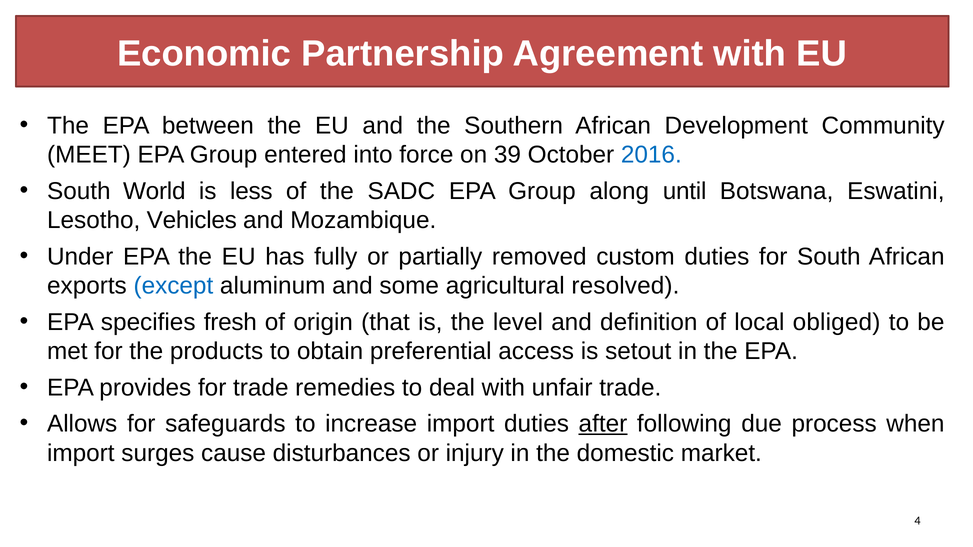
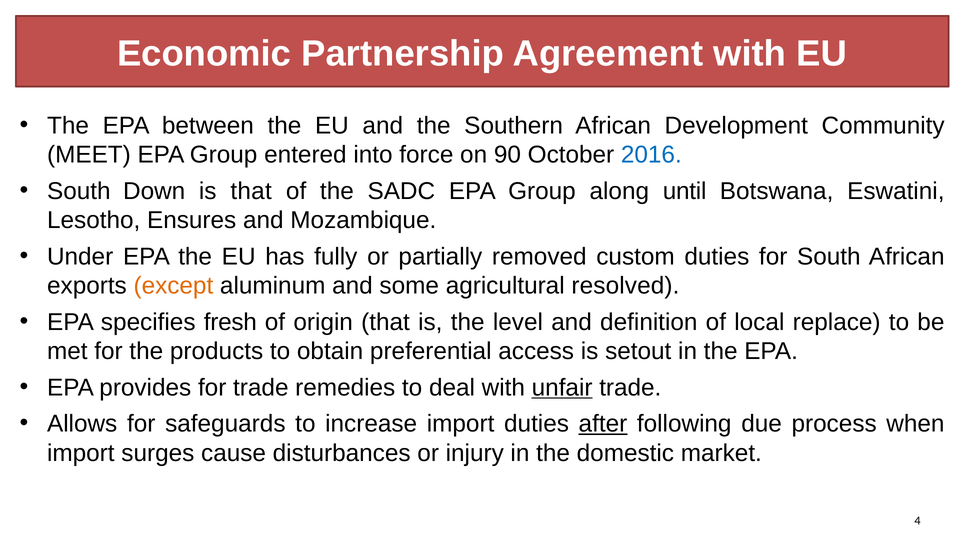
39: 39 -> 90 (507, 155)
World: World -> Down (154, 191)
is less: less -> that (251, 191)
Vehicles: Vehicles -> Ensures (192, 221)
except colour: blue -> orange (173, 286)
obliged: obliged -> replace (837, 322)
unfair underline: none -> present (562, 388)
